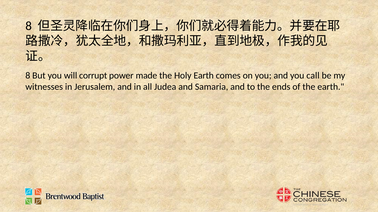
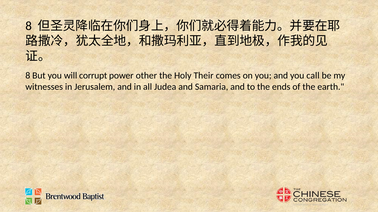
made: made -> other (146, 76)
Holy Earth: Earth -> Their (204, 76)
